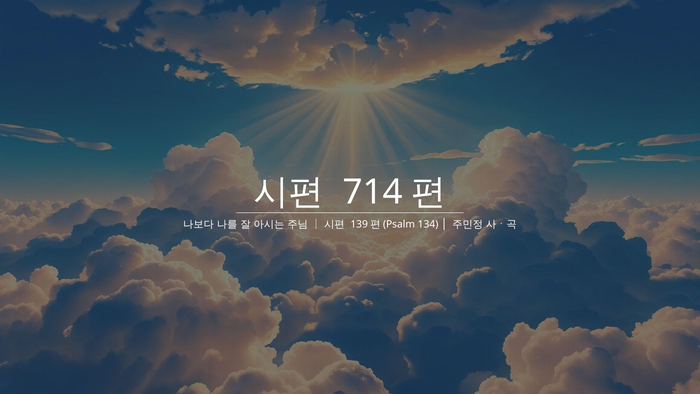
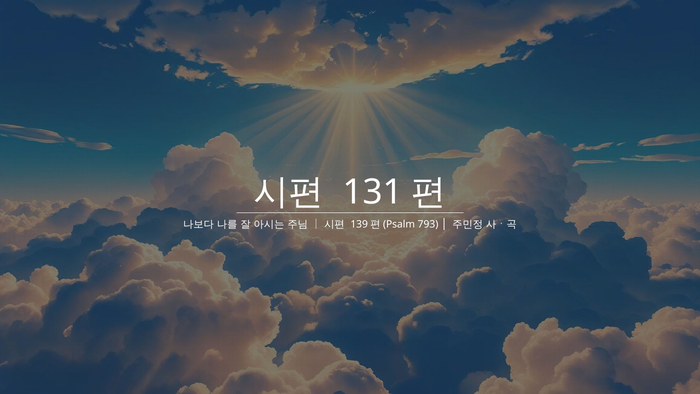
714: 714 -> 131 (373, 192)
134: 134 -> 793 (428, 224)
